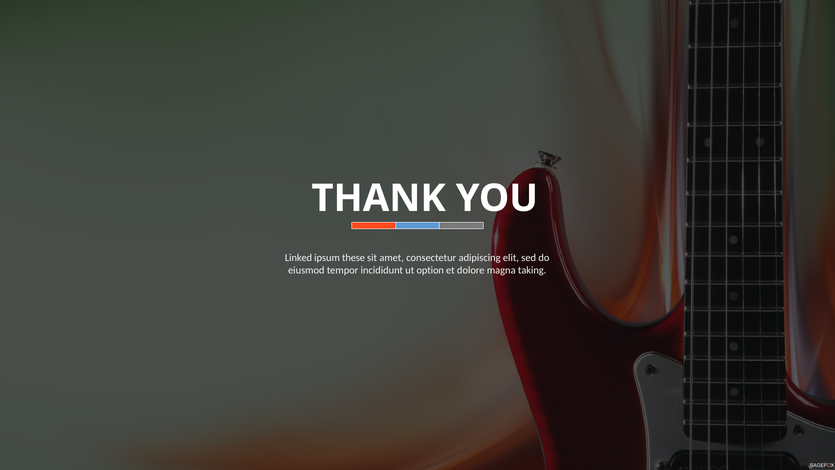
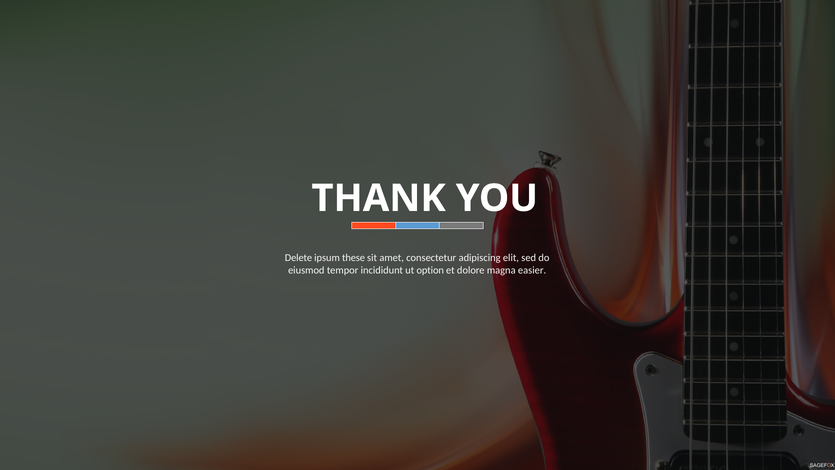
Linked: Linked -> Delete (299, 258)
taking: taking -> easier (532, 270)
